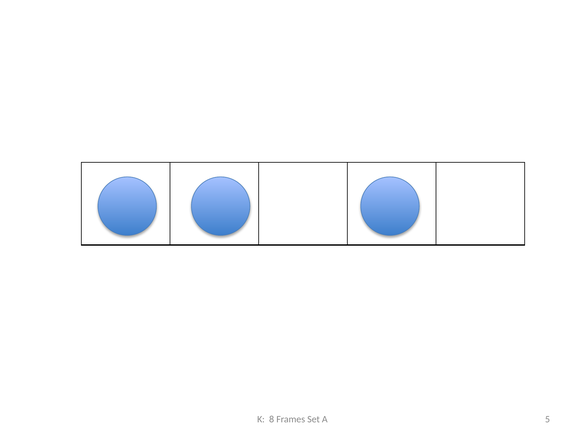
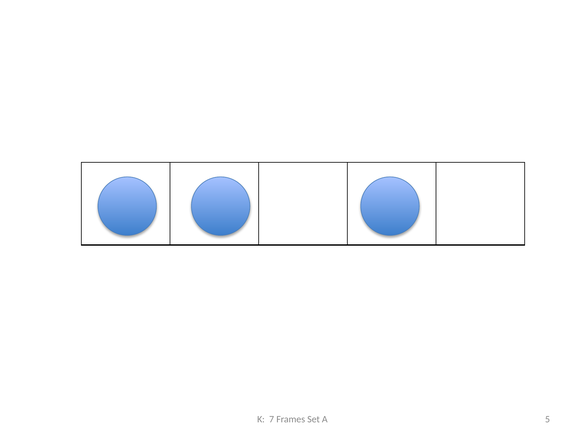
8: 8 -> 7 (272, 419)
